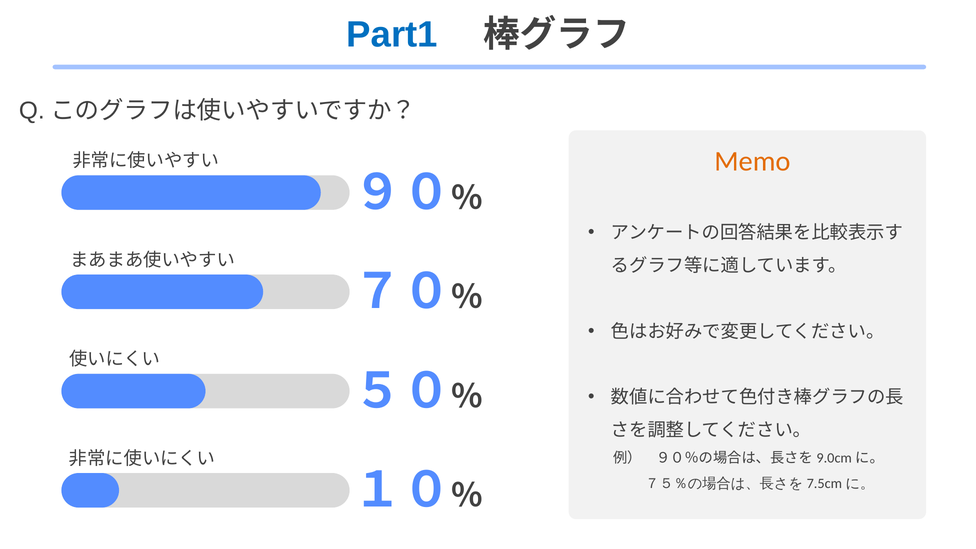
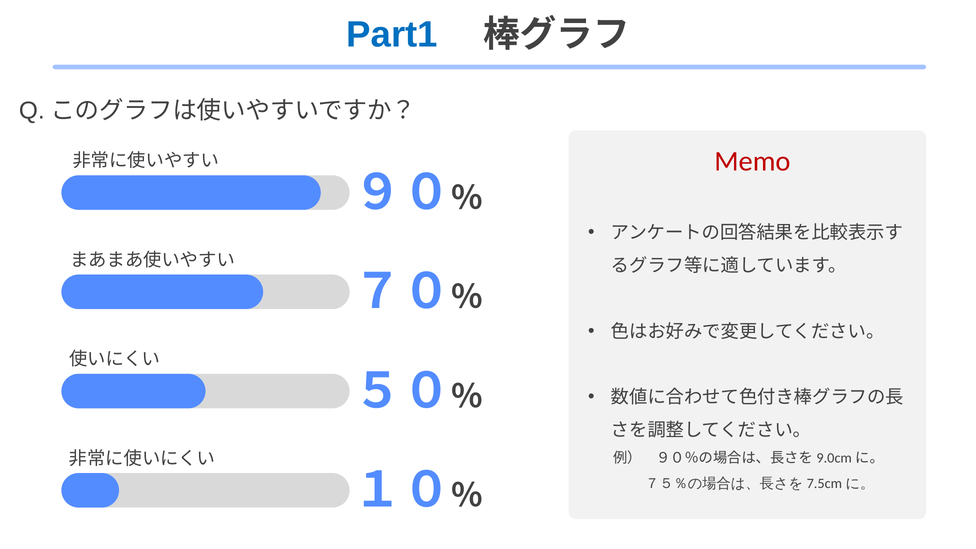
Memo colour: orange -> red (752, 161)
